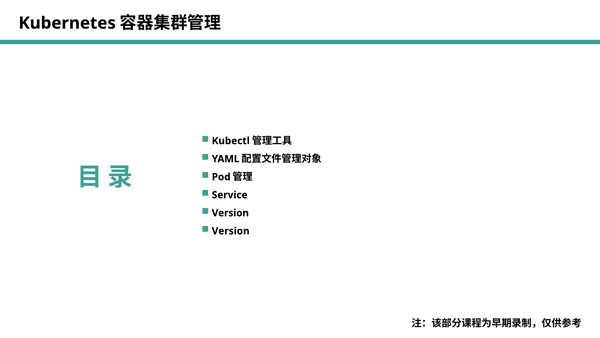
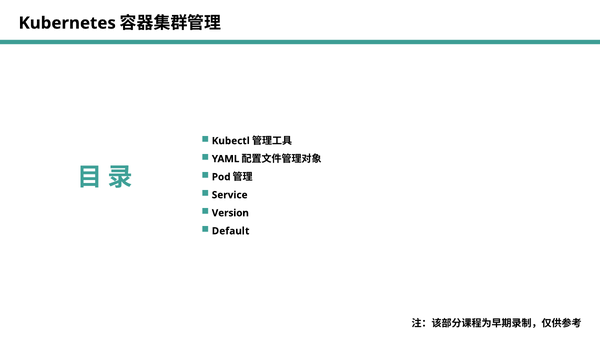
Version: Version -> Default (231, 231)
